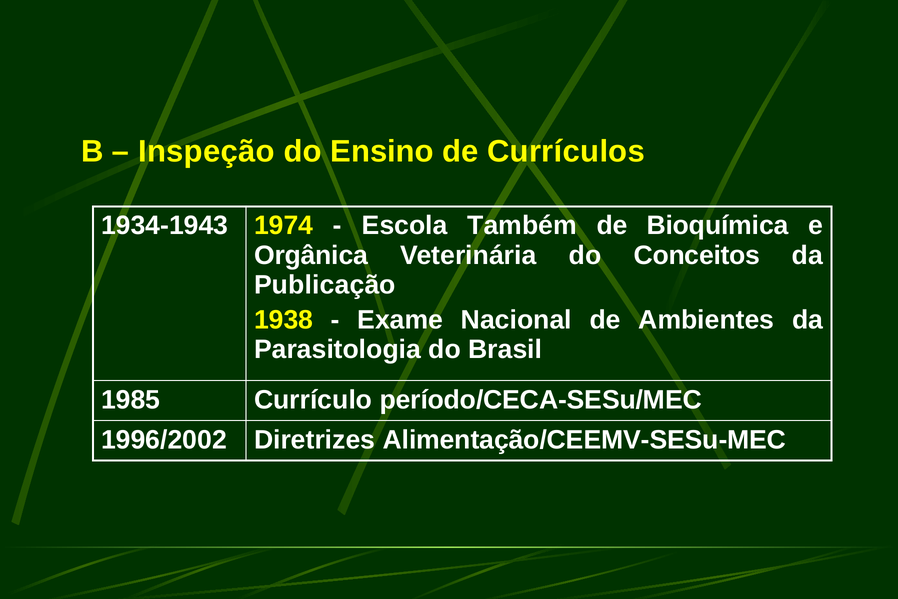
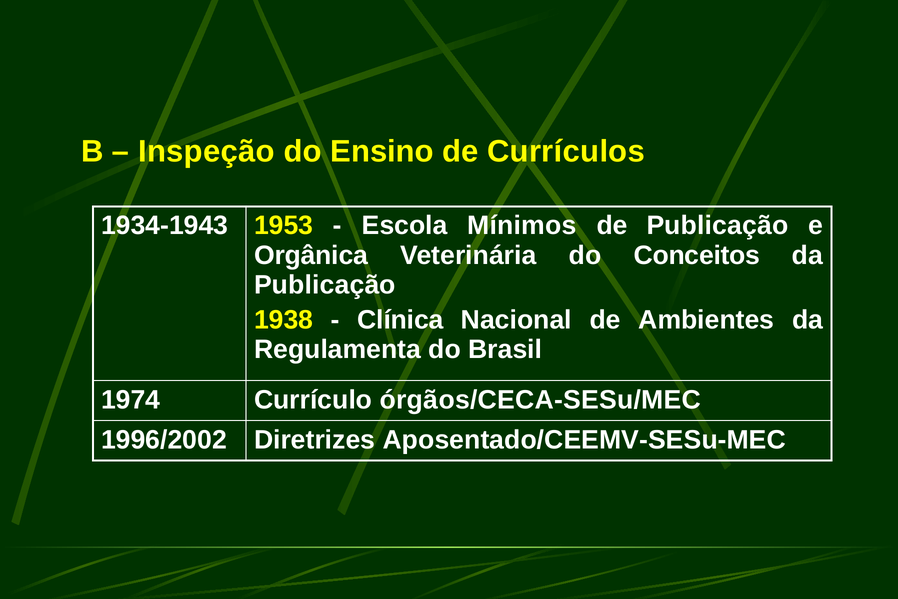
1974: 1974 -> 1953 (284, 225)
Também: Também -> Mínimos (522, 225)
de Bioquímica: Bioquímica -> Publicação (717, 225)
Exame: Exame -> Clínica (400, 320)
Parasitologia: Parasitologia -> Regulamenta (338, 349)
1985: 1985 -> 1974 (131, 400)
período/CECA-SESu/MEC: período/CECA-SESu/MEC -> órgãos/CECA-SESu/MEC (540, 400)
Alimentação/CEEMV-SESu-MEC: Alimentação/CEEMV-SESu-MEC -> Aposentado/CEEMV-SESu-MEC (584, 439)
